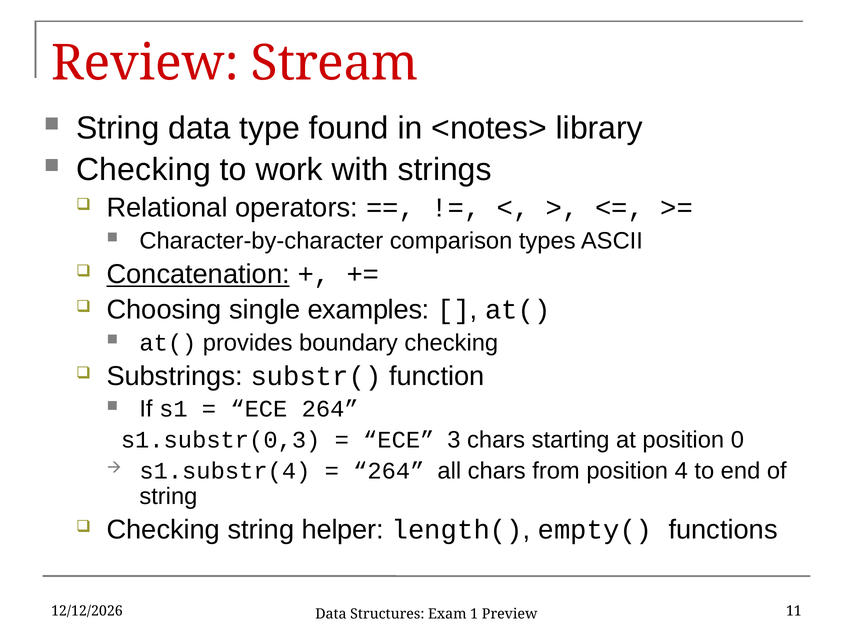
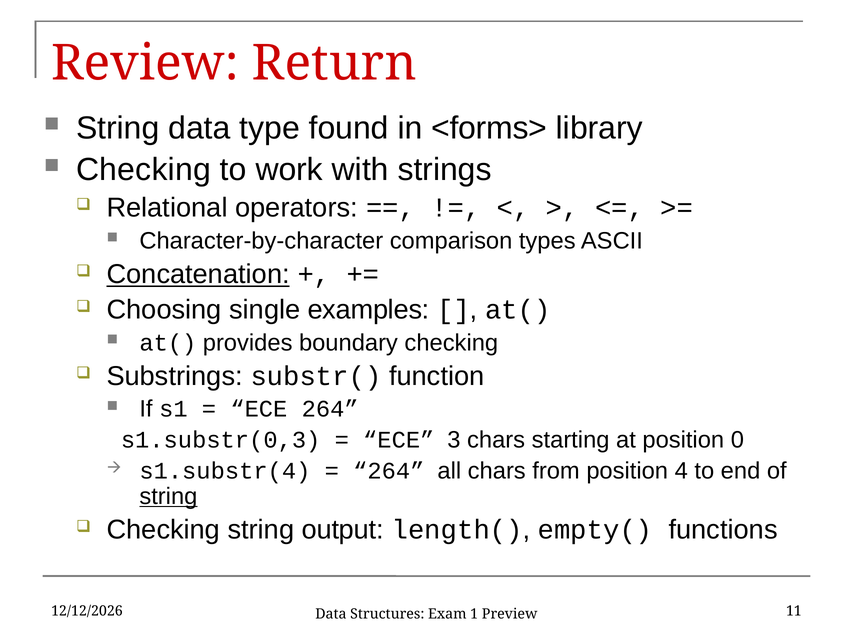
Stream: Stream -> Return (334, 64)
<notes>: <notes> -> <forms> (489, 128)
string underline: none -> present (168, 496)
helper: helper -> output (343, 530)
